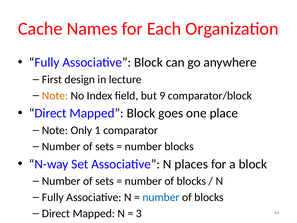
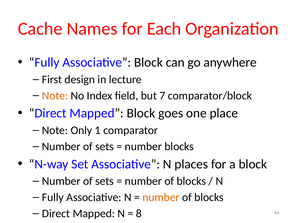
9: 9 -> 7 (162, 95)
number colour: blue -> orange (161, 197)
3: 3 -> 8 (139, 213)
